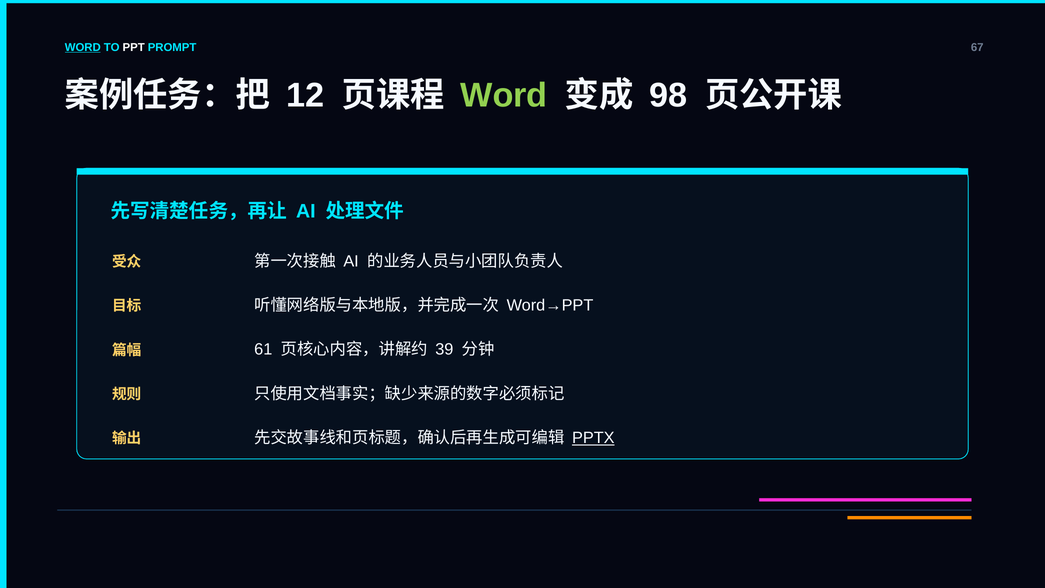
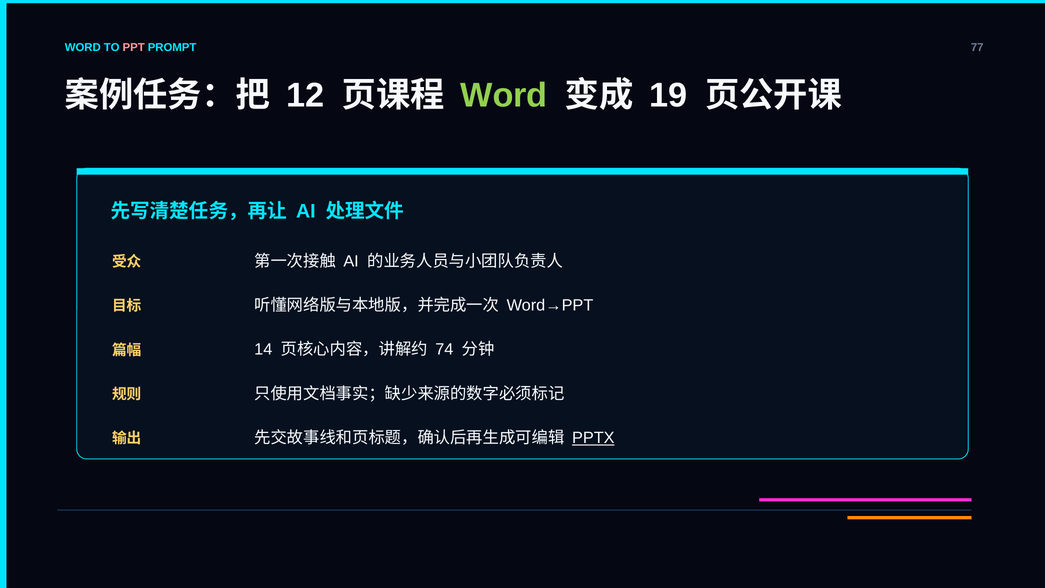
WORD underline: present -> none (83, 47)
PPT colour: white -> pink (134, 47)
67: 67 -> 77 (977, 47)
98: 98 -> 19 (668, 95)
61: 61 -> 14 (263, 349)
39: 39 -> 74 (444, 349)
